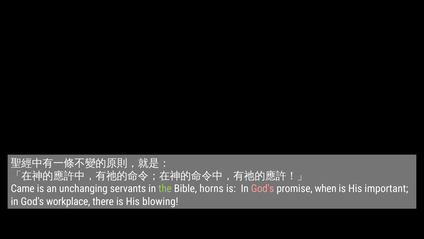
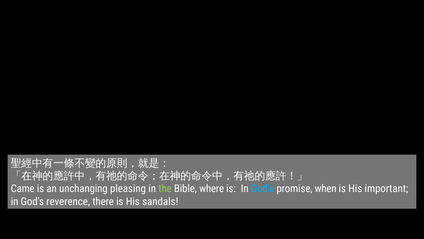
servants: servants -> pleasing (128, 188)
horns: horns -> where (212, 188)
God's colour: pink -> light blue (263, 188)
workplace: workplace -> reverence (68, 201)
blowing: blowing -> sandals (160, 201)
